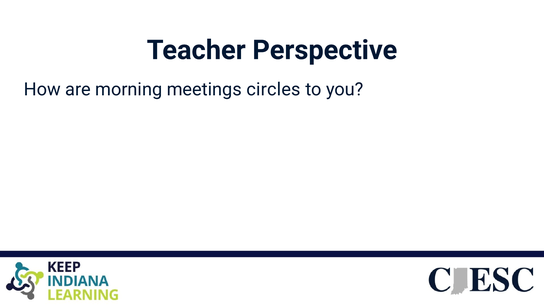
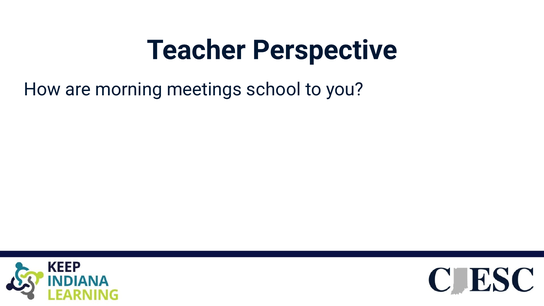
circles: circles -> school (274, 89)
